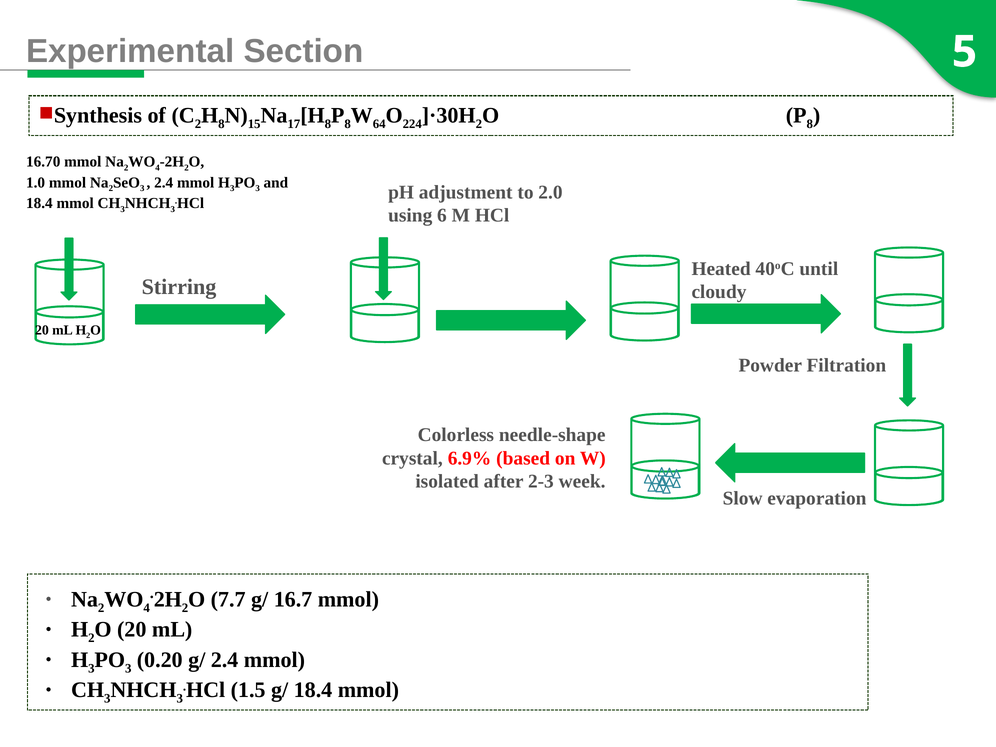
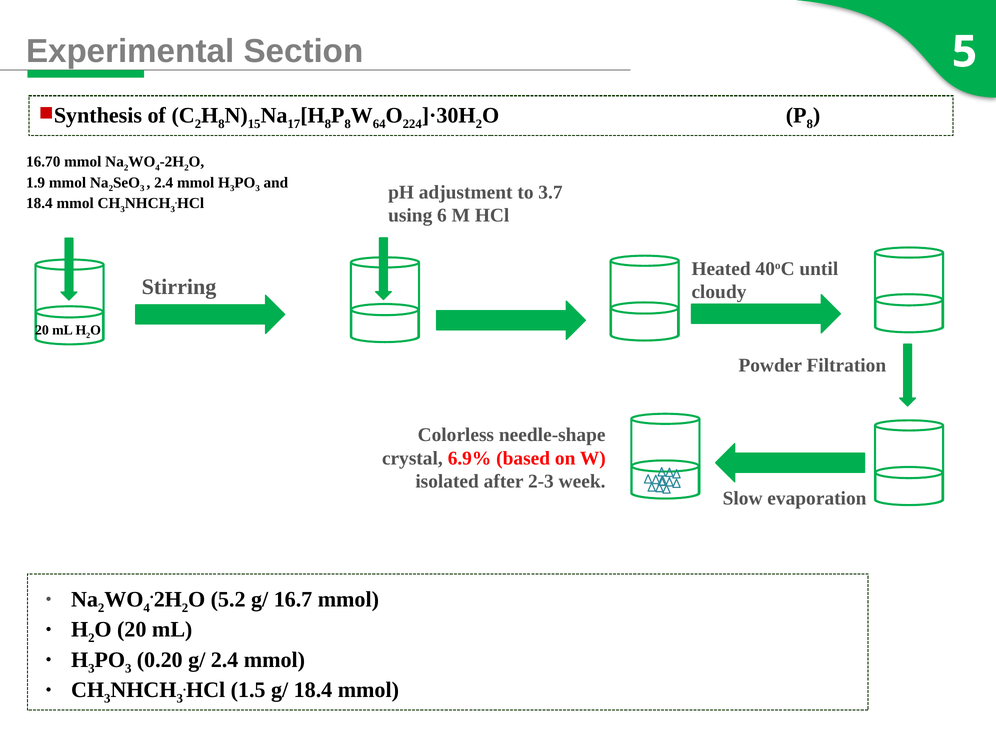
1.0: 1.0 -> 1.9 (36, 182)
2.0: 2.0 -> 3.7 (550, 192)
7.7: 7.7 -> 5.2 (228, 599)
